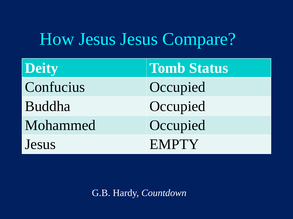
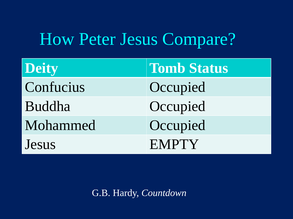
How Jesus: Jesus -> Peter (97, 39)
